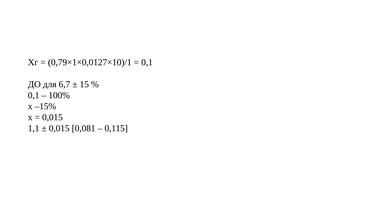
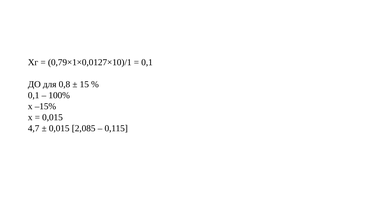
6,7: 6,7 -> 0,8 (64, 84)
1,1: 1,1 -> 4,7 (34, 128)
0,081: 0,081 -> 2,085 (84, 128)
